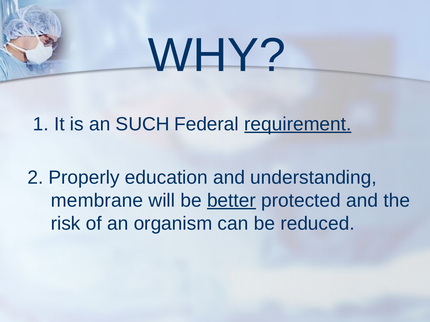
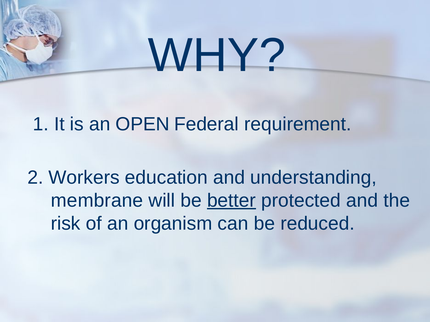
SUCH: SUCH -> OPEN (143, 124)
requirement underline: present -> none (298, 124)
Properly: Properly -> Workers (84, 178)
